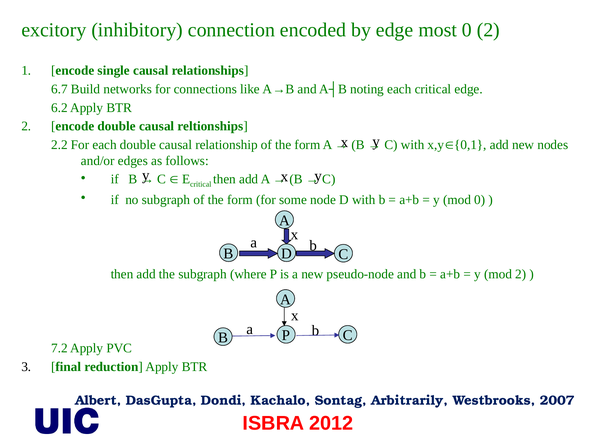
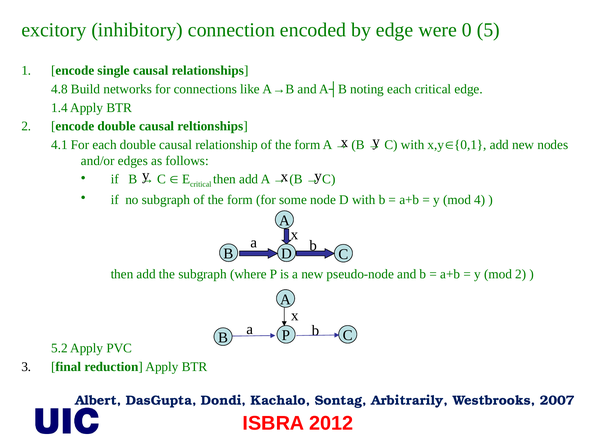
most: most -> were (438, 30)
0 2: 2 -> 5 (488, 30)
6.7: 6.7 -> 4.8 (59, 89)
6.2: 6.2 -> 1.4 (59, 108)
2.2: 2.2 -> 4.1 (59, 145)
mod 0: 0 -> 4 (480, 200)
7.2: 7.2 -> 5.2 (59, 348)
